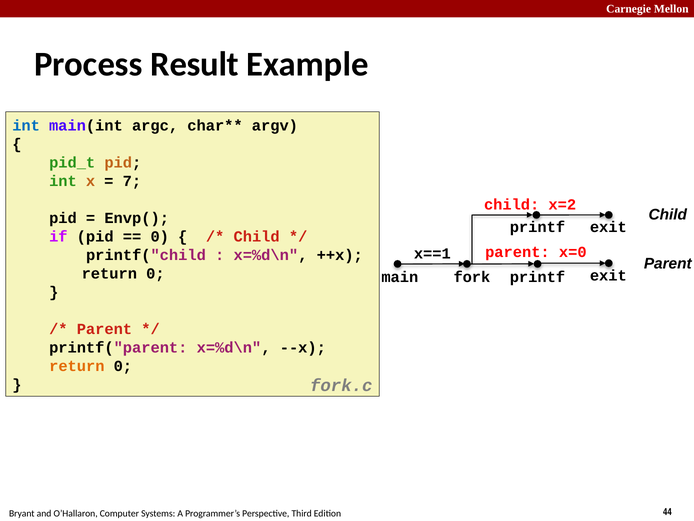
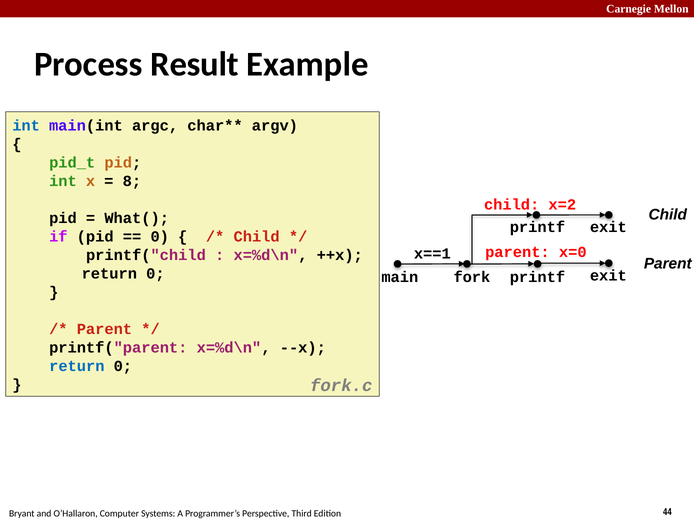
7: 7 -> 8 (132, 181)
Envp(: Envp( -> What( (137, 218)
return colour: orange -> blue (77, 366)
